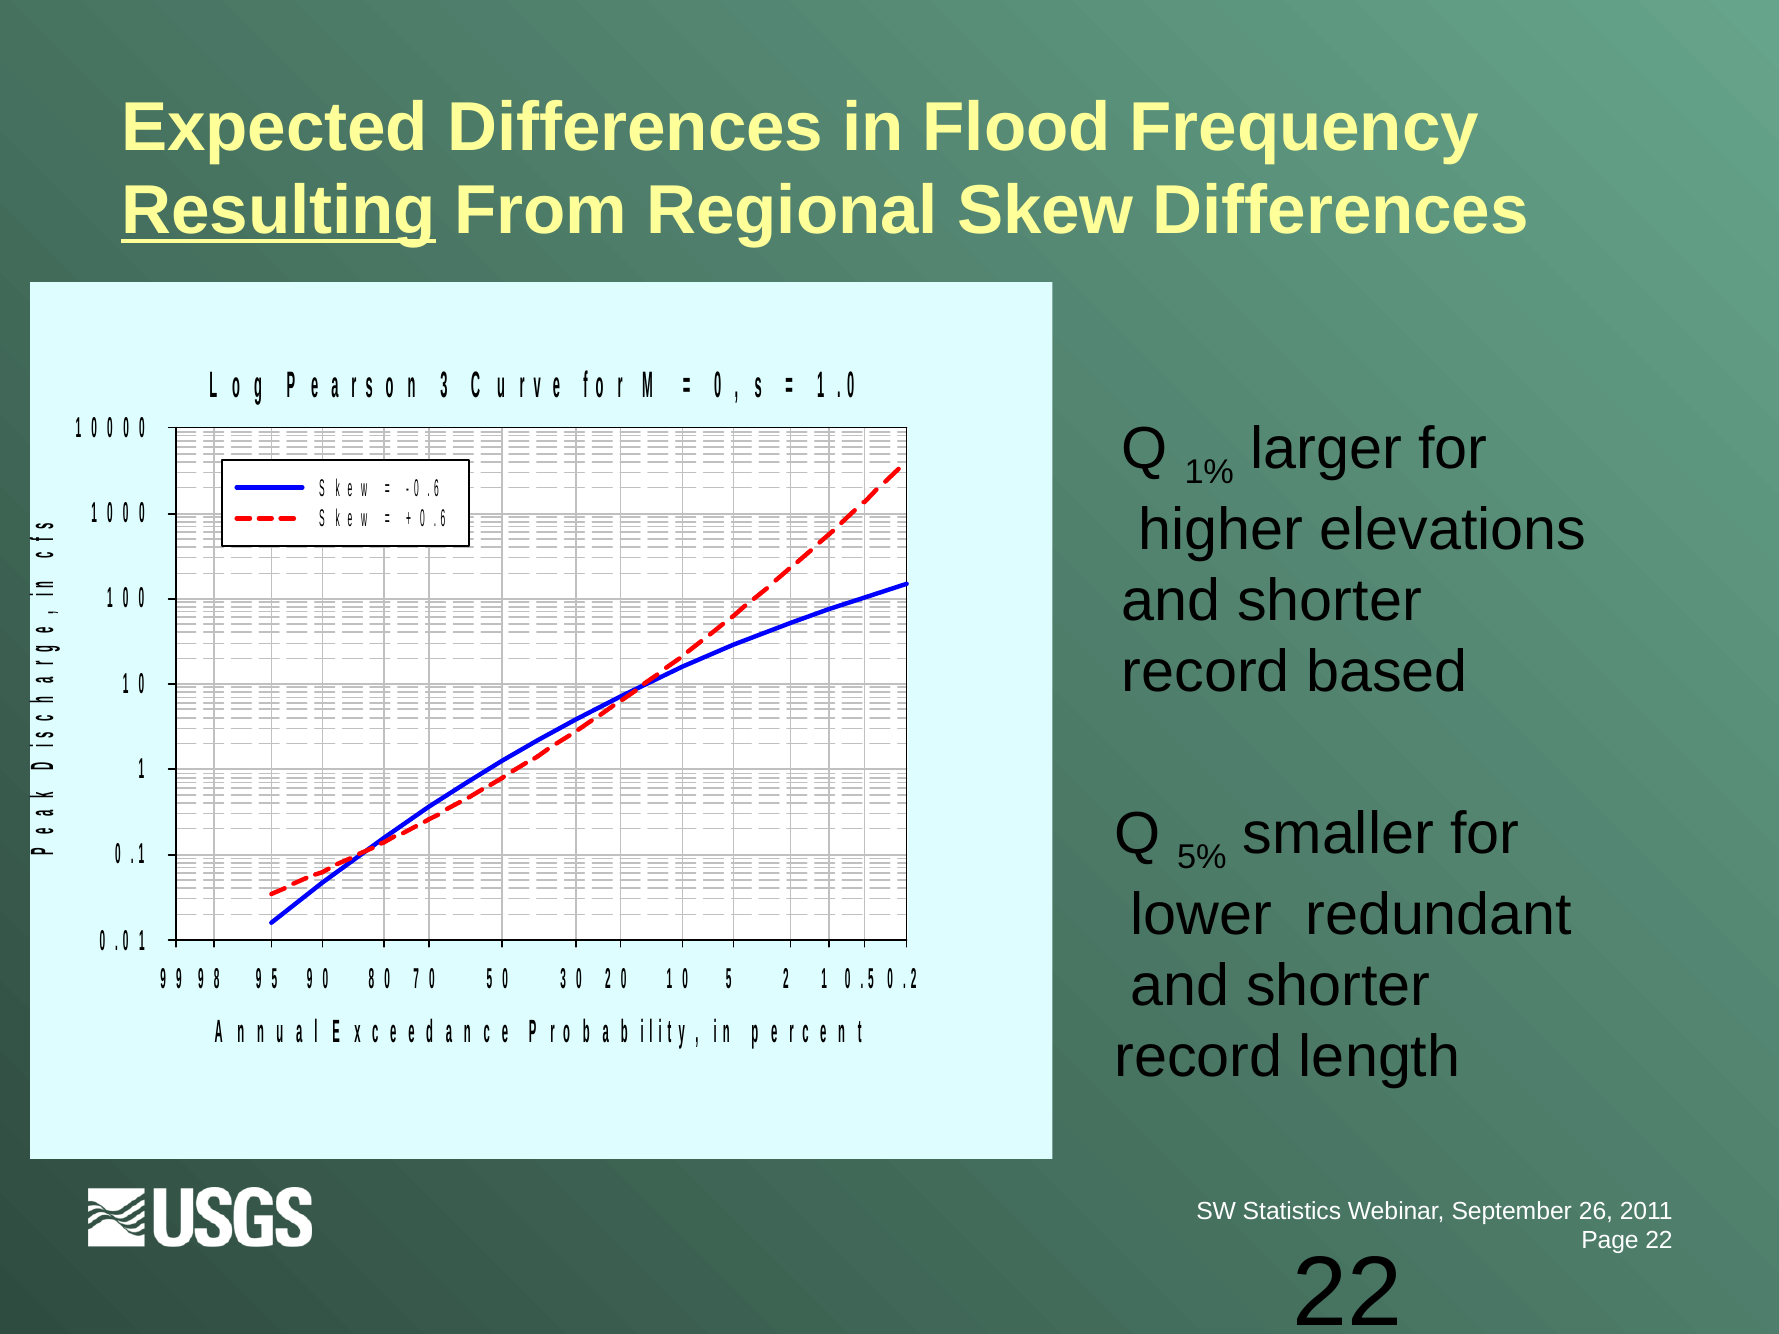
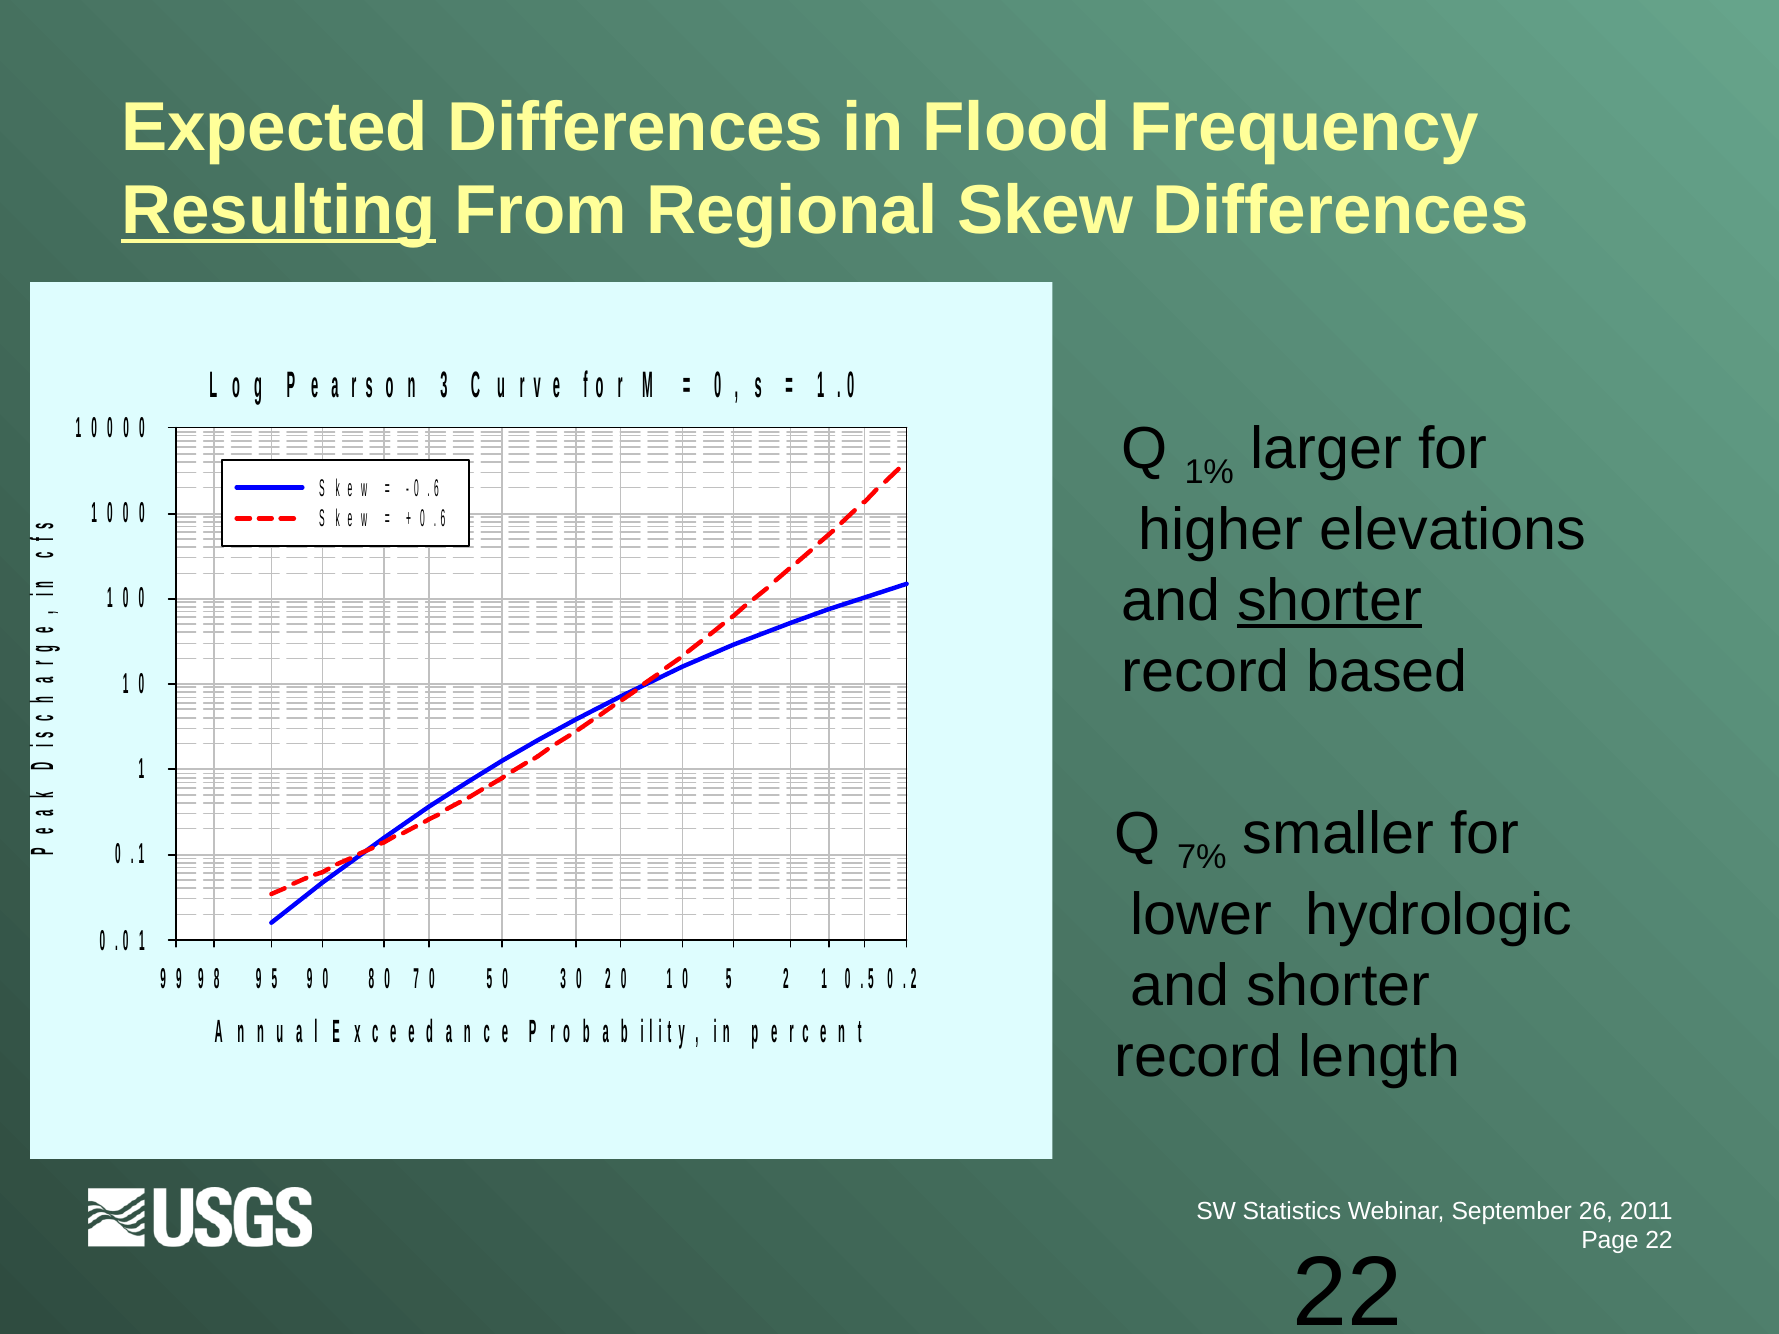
shorter underline: none -> present (1330, 601)
5%: 5% -> 7% (1202, 857)
redundant: redundant -> hydrologic (1439, 915)
